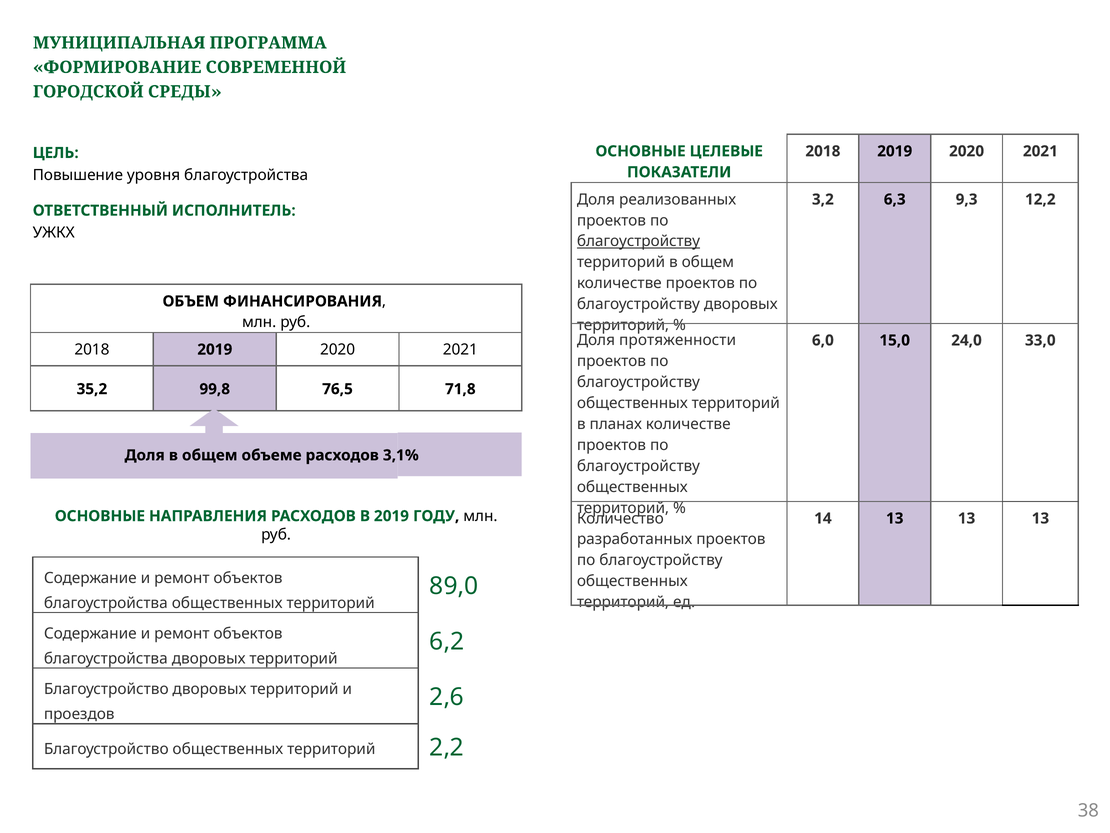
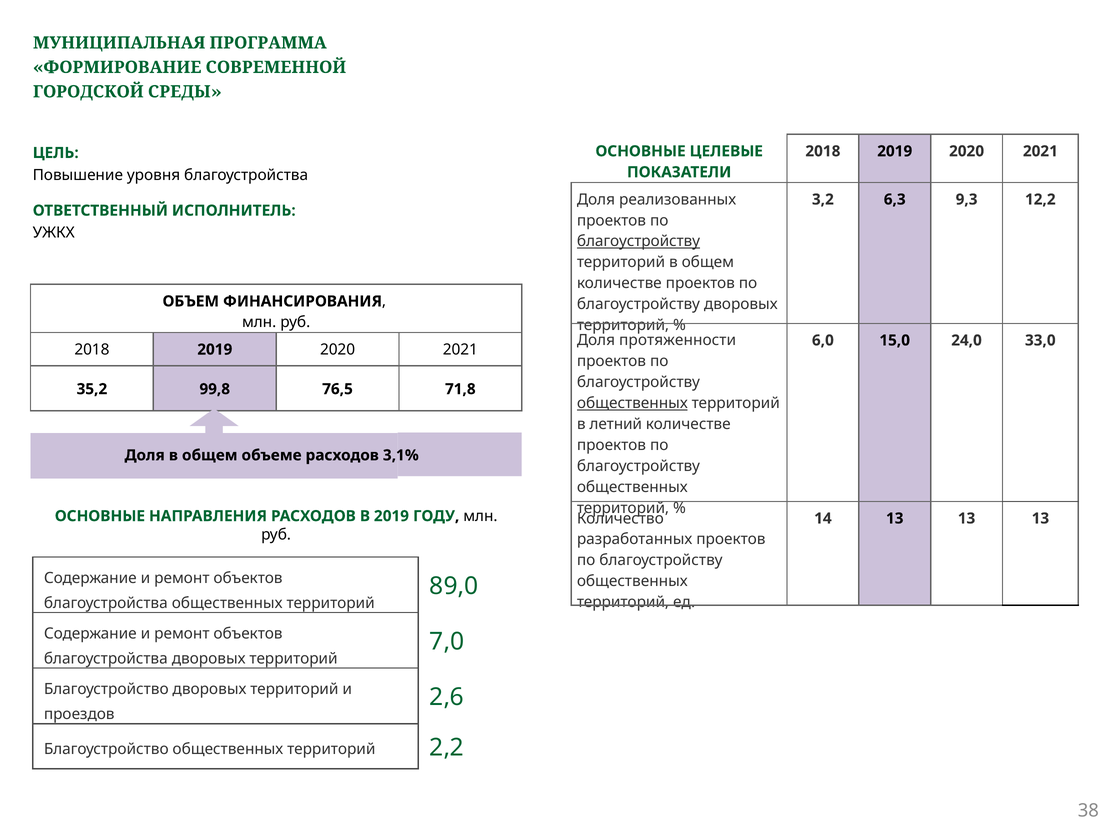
общественных underline: none -> present (632, 403)
планах: планах -> летний (616, 424)
6,2: 6,2 -> 7,0 (447, 641)
